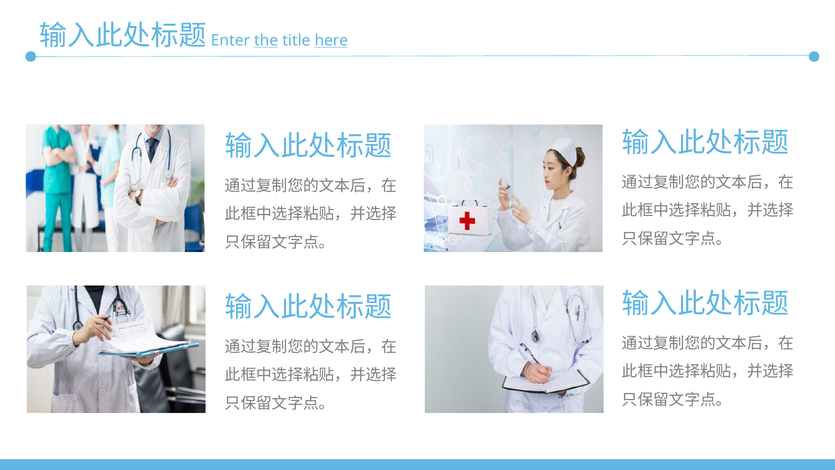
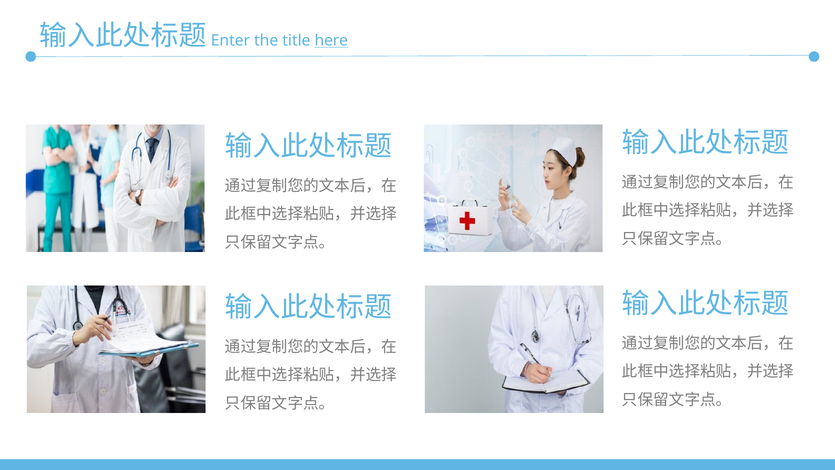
the underline: present -> none (266, 40)
